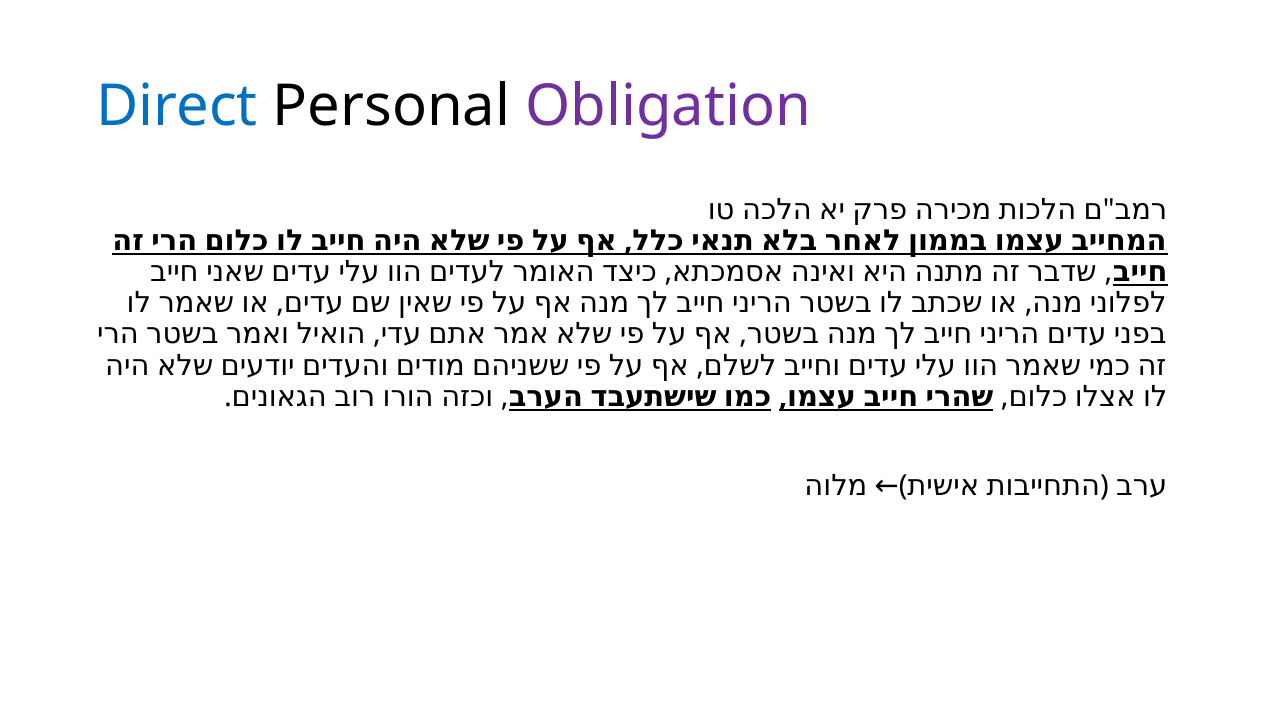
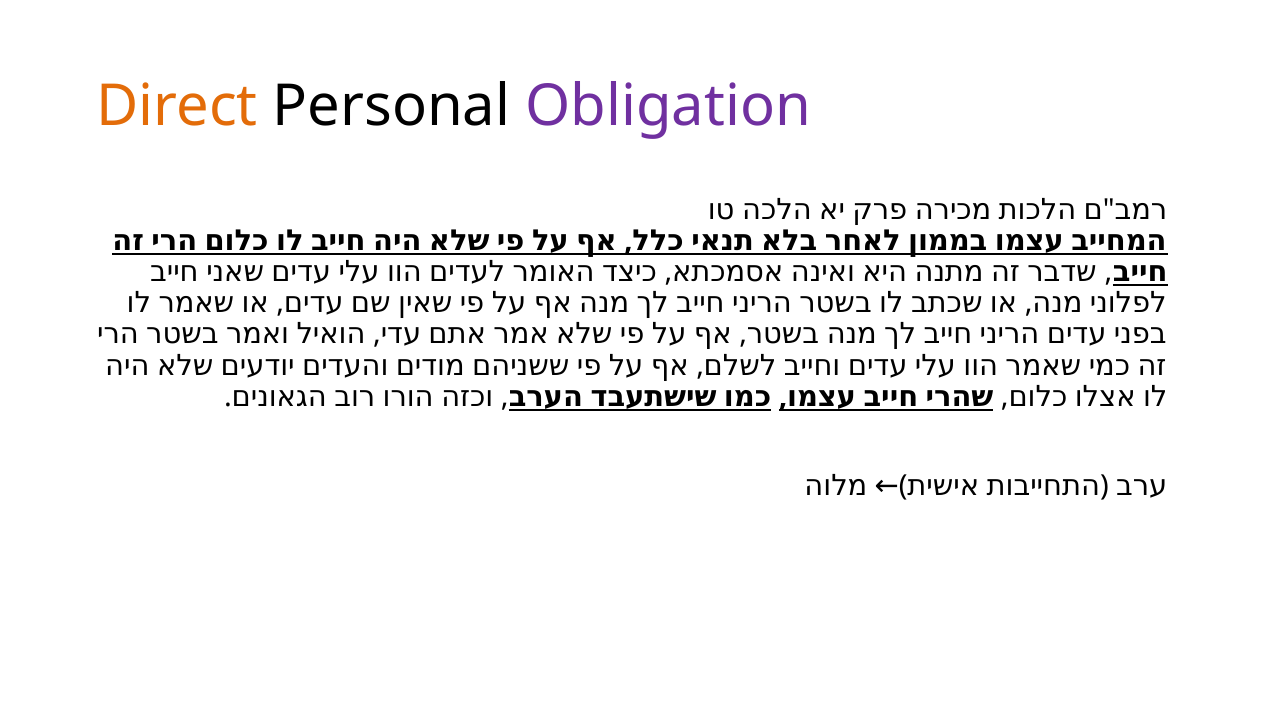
Direct colour: blue -> orange (177, 106)
